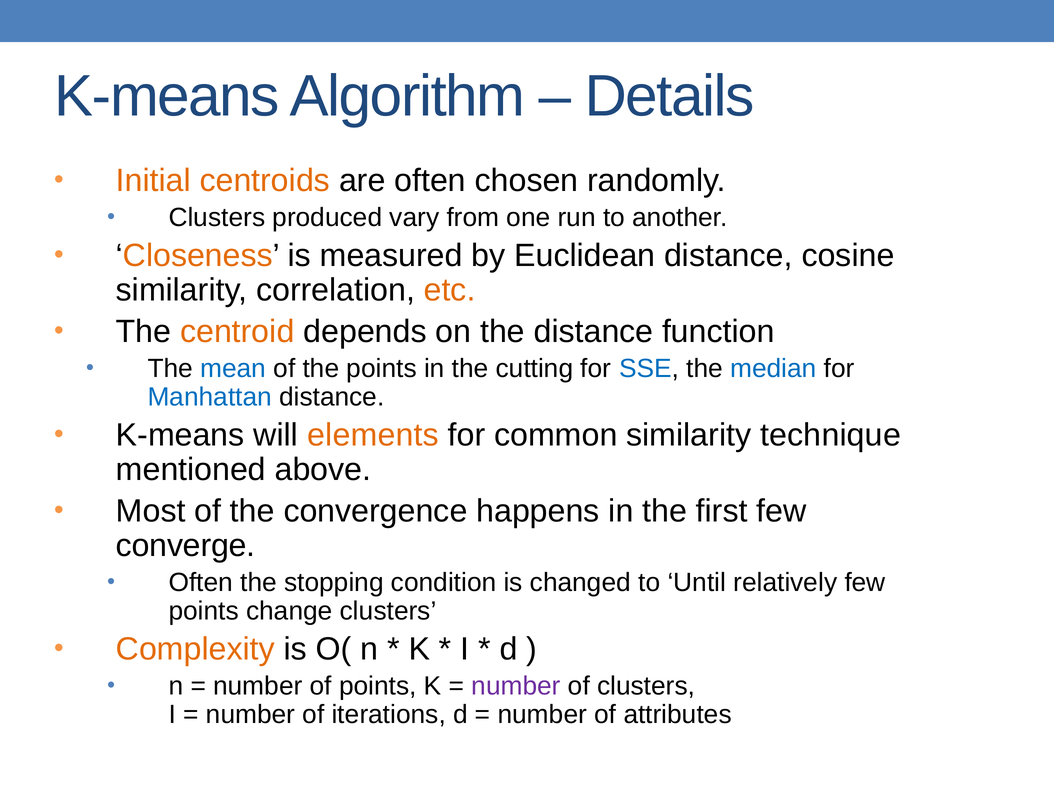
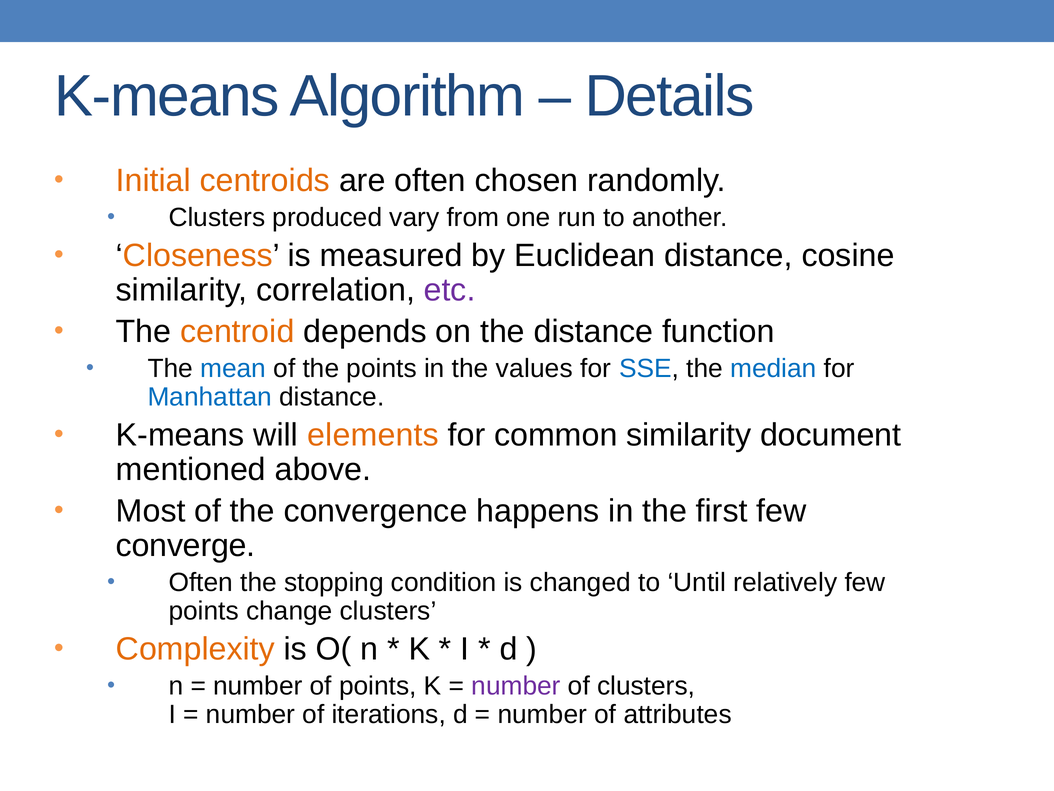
etc colour: orange -> purple (450, 290)
cutting: cutting -> values (534, 368)
technique: technique -> document (831, 435)
